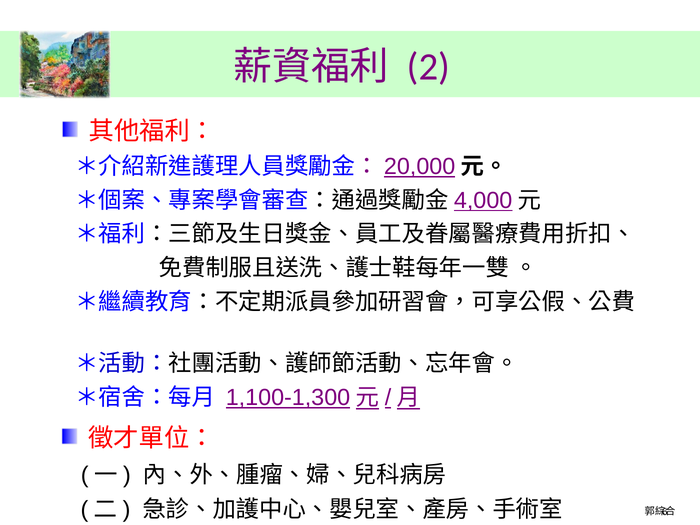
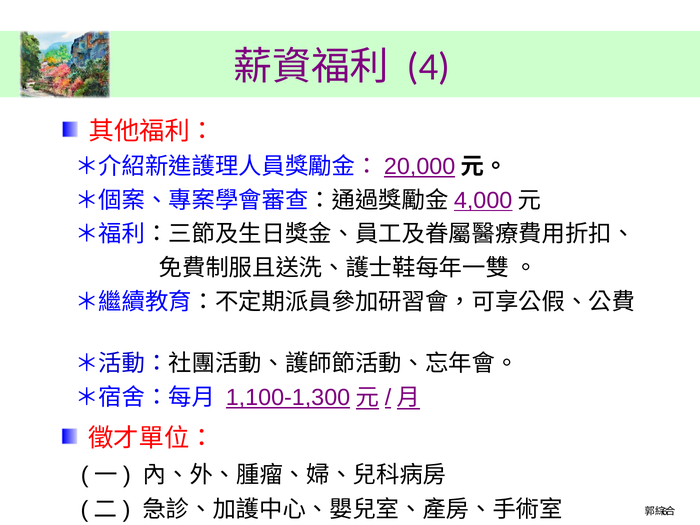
2: 2 -> 4 (428, 67)
